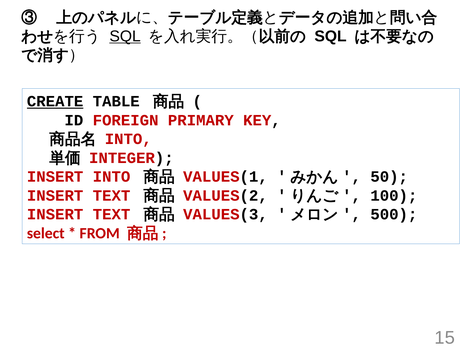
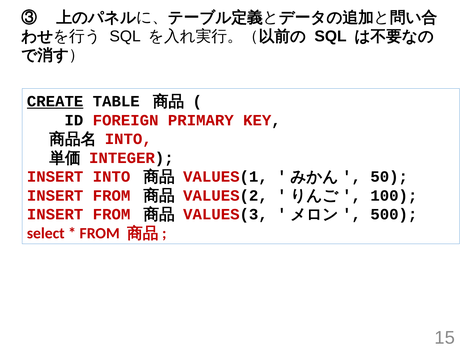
SQL underline: present -> none (125, 36)
TEXT: TEXT -> FROM (112, 195)
TEXT: TEXT -> FROM (112, 214)
